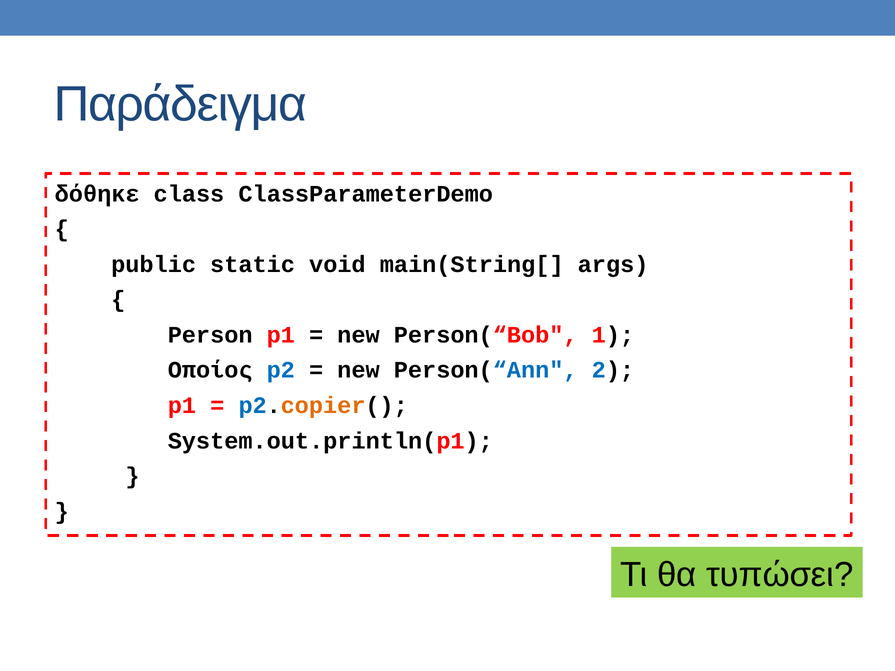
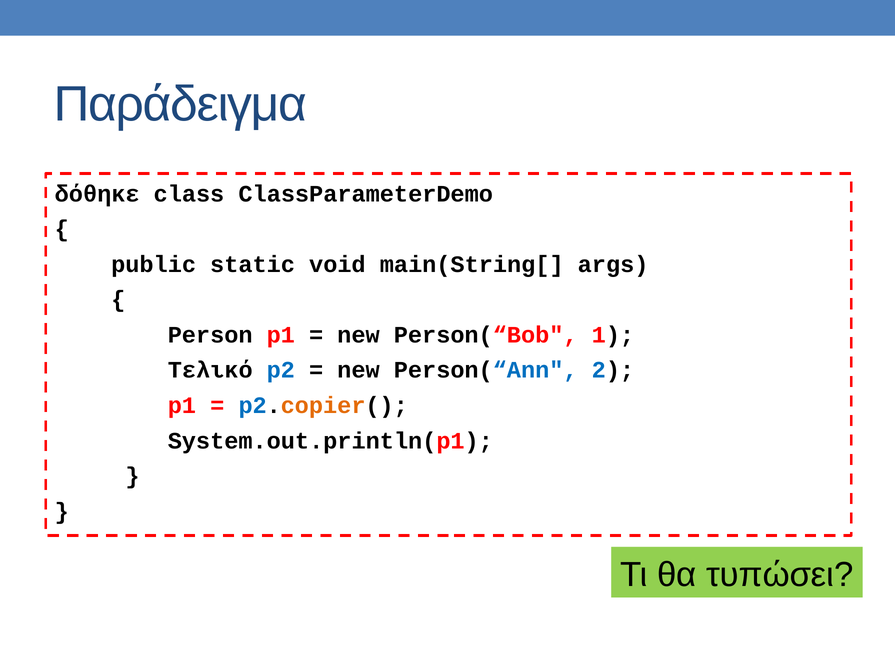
Οποίος: Οποίος -> Τελικό (210, 370)
